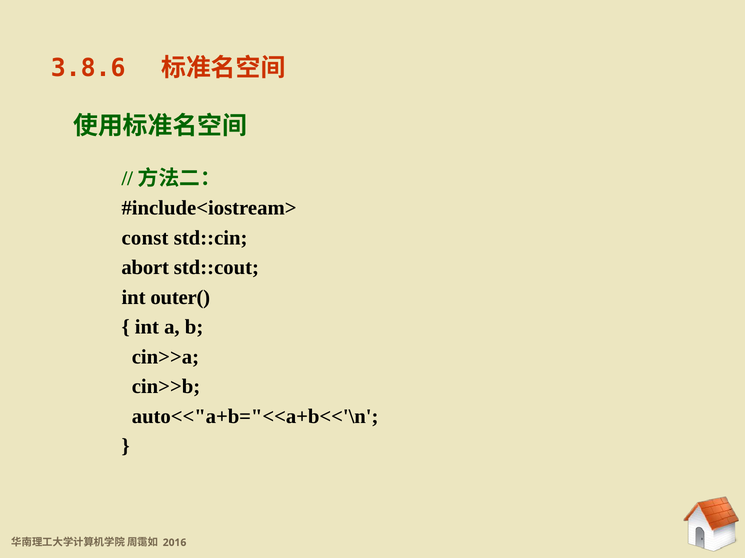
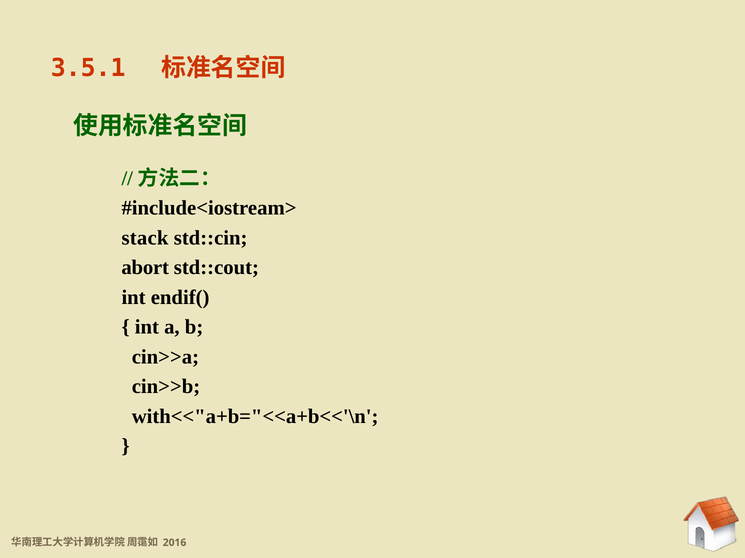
3.8.6: 3.8.6 -> 3.5.1 (88, 68)
const: const -> stack (145, 238)
outer(: outer( -> endif( (180, 298)
auto<<"a+b="<<a+b<<'\n: auto<<"a+b="<<a+b<<'\n -> with<<"a+b="<<a+b<<'\n (255, 417)
